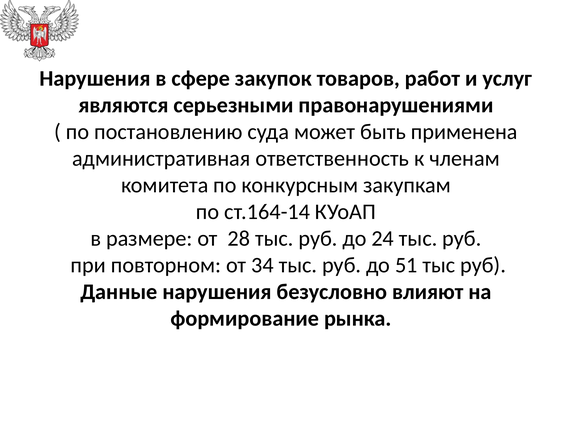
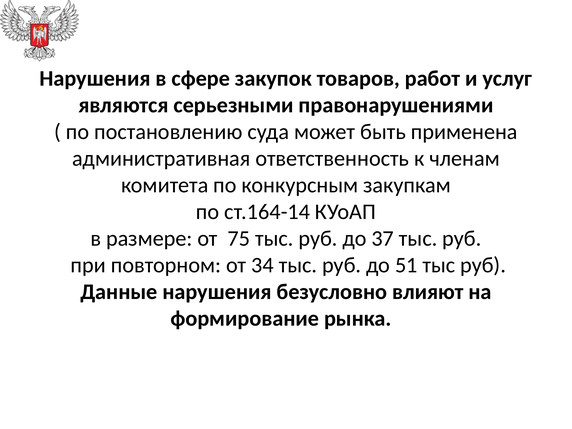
28: 28 -> 75 (239, 238)
24: 24 -> 37 (383, 238)
